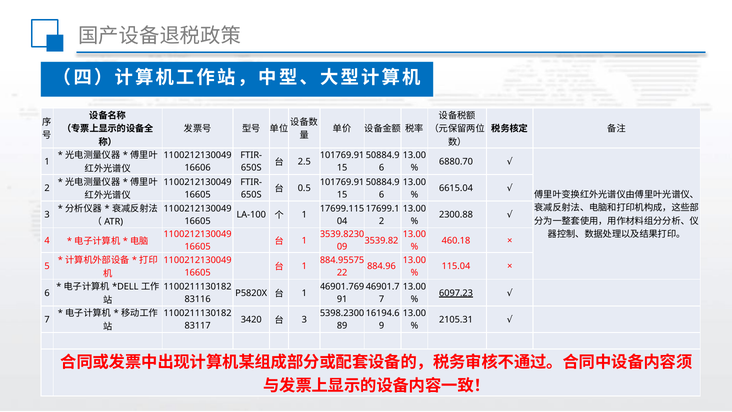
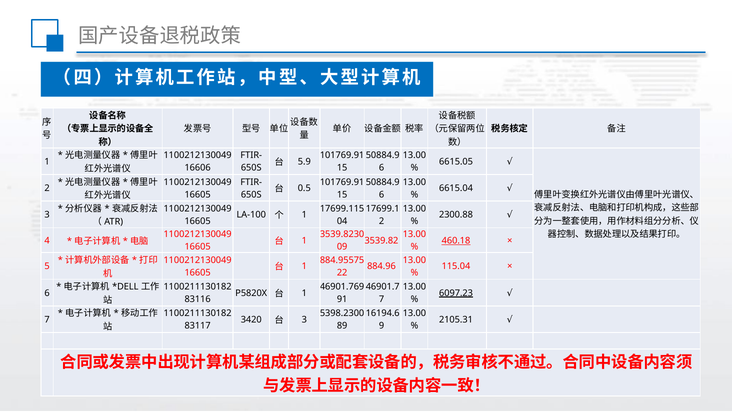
2.5: 2.5 -> 5.9 (304, 162)
6880.70: 6880.70 -> 6615.05 (456, 162)
460.18 underline: none -> present (456, 241)
